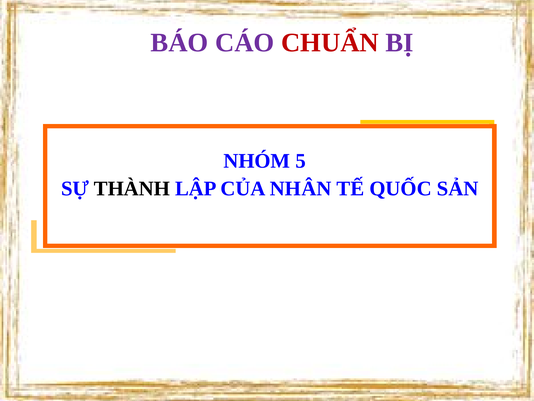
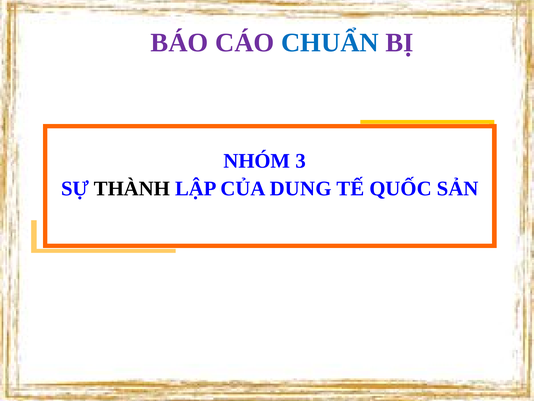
CHUẨN colour: red -> blue (330, 43)
5: 5 -> 3 (301, 161)
NHÂN: NHÂN -> DUNG (301, 188)
